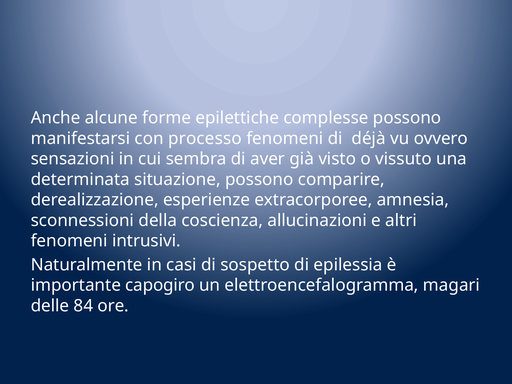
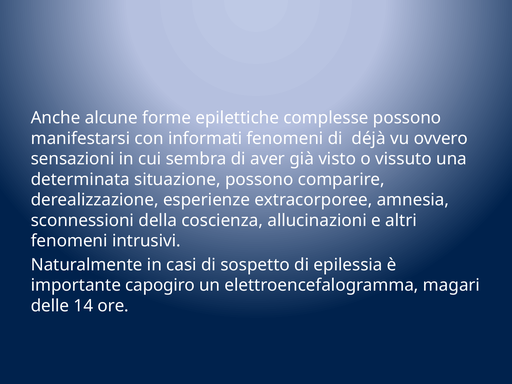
processo: processo -> informati (205, 138)
84: 84 -> 14 (83, 306)
